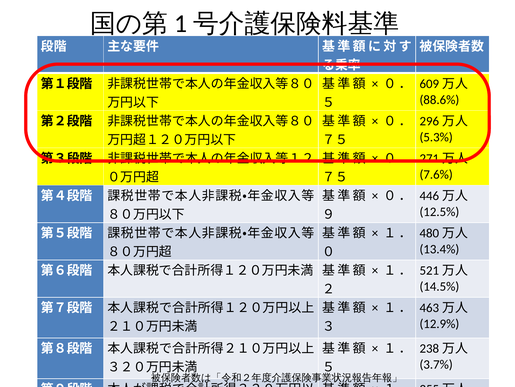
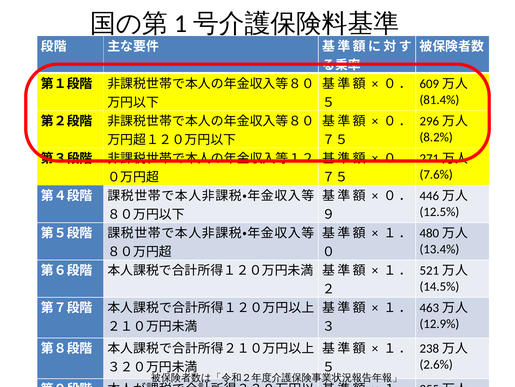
88.6%: 88.6% -> 81.4% (439, 100)
5.3%: 5.3% -> 8.2% (436, 137)
3.7%: 3.7% -> 2.6% (436, 364)
